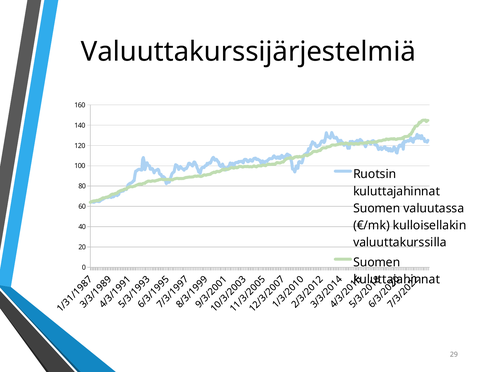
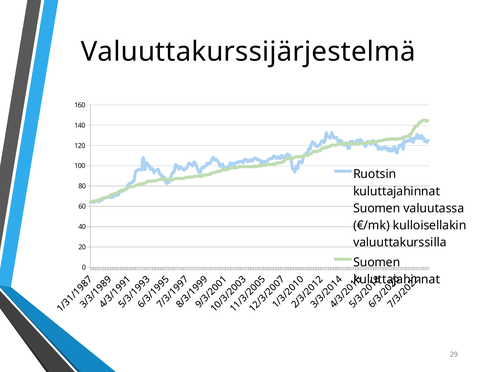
Valuuttakurssijärjestelmiä: Valuuttakurssijärjestelmiä -> Valuuttakurssijärjestelmä (248, 52)
